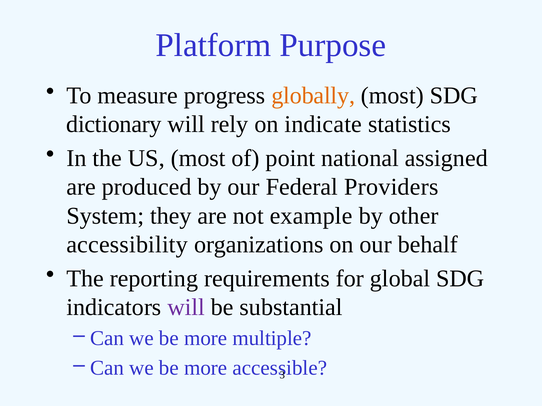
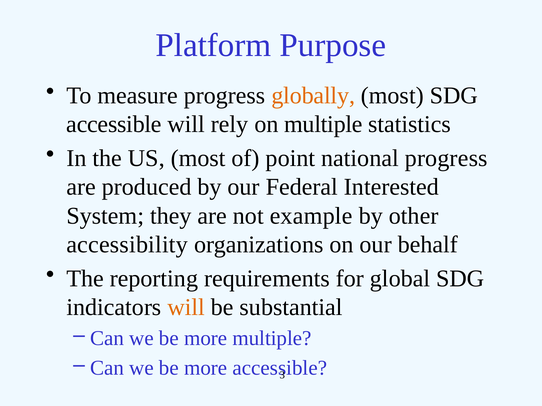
dictionary: dictionary -> accessible (114, 125)
on indicate: indicate -> multiple (323, 125)
national assigned: assigned -> progress (446, 158)
Providers: Providers -> Interested (391, 187)
will colour: purple -> orange (186, 308)
